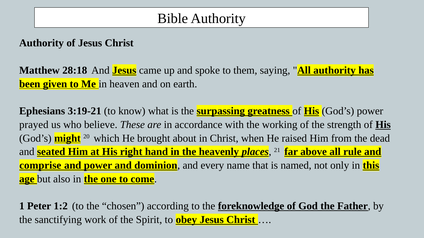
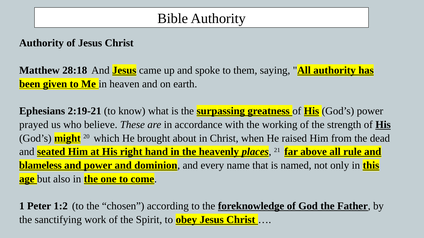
3:19-21: 3:19-21 -> 2:19-21 (85, 111)
comprise: comprise -> blameless (40, 166)
